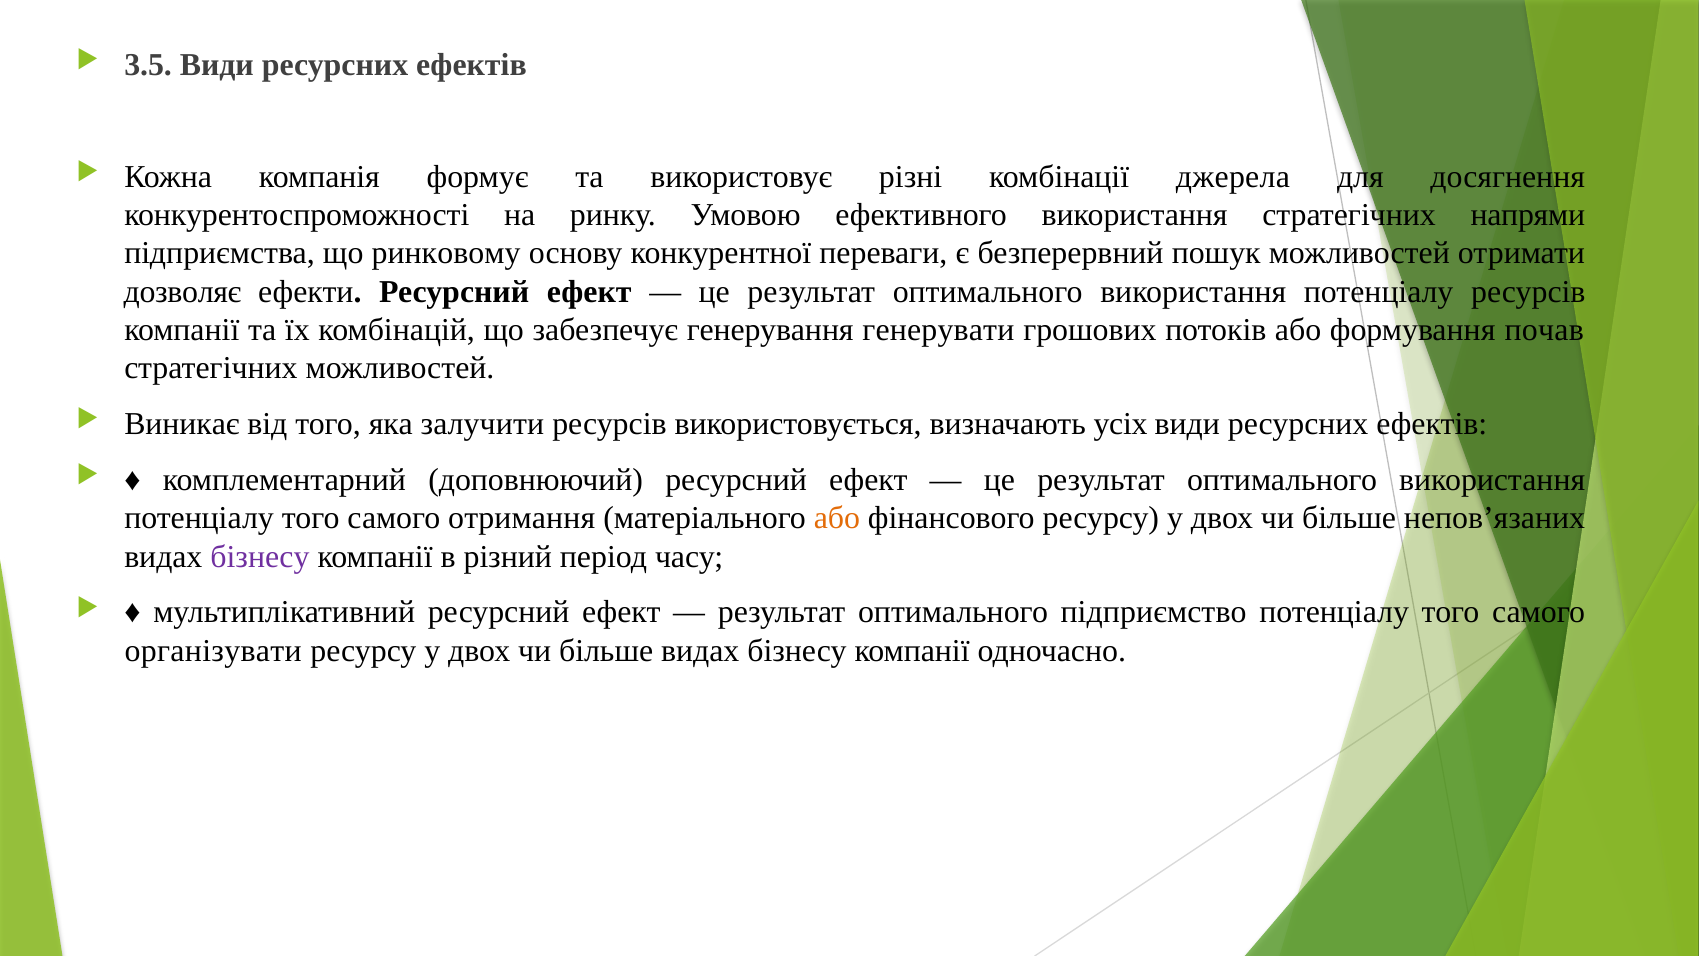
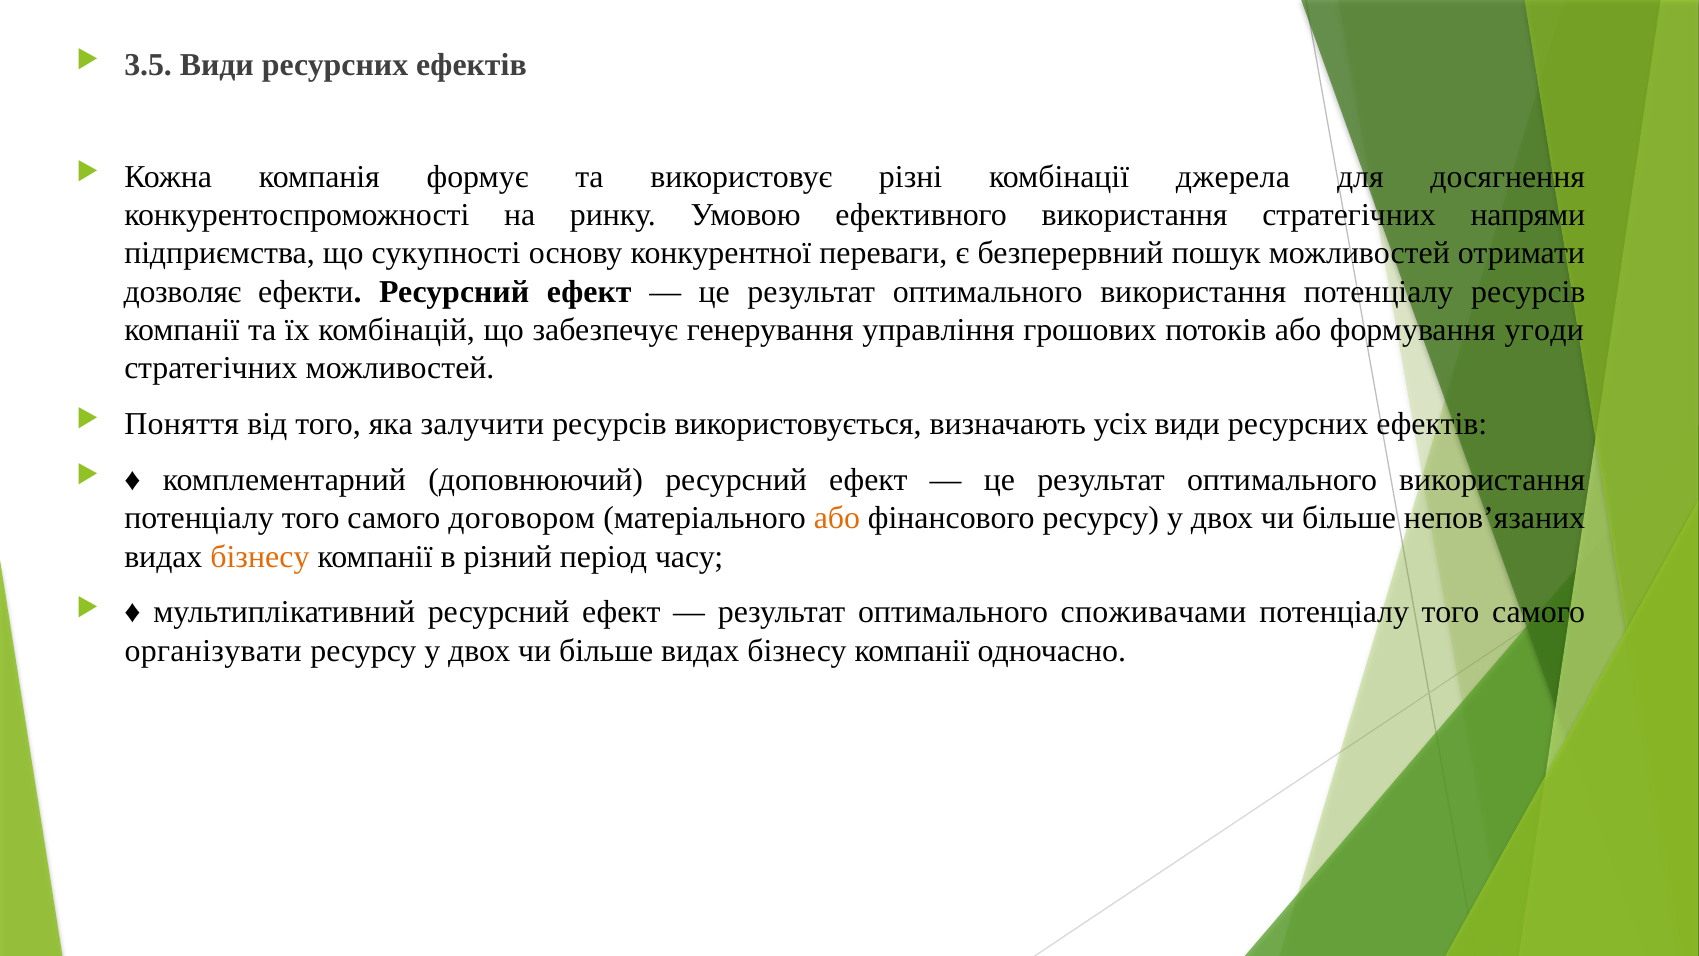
ринковому: ринковому -> сукупності (446, 253)
генерувати: генерувати -> управління (938, 330)
почав: почав -> угоди (1544, 330)
Виникає: Виникає -> Поняття (182, 424)
отримання: отримання -> договором (522, 518)
бізнесу colour: purple -> orange (260, 556)
підприємство: підприємство -> споживачами (1153, 612)
